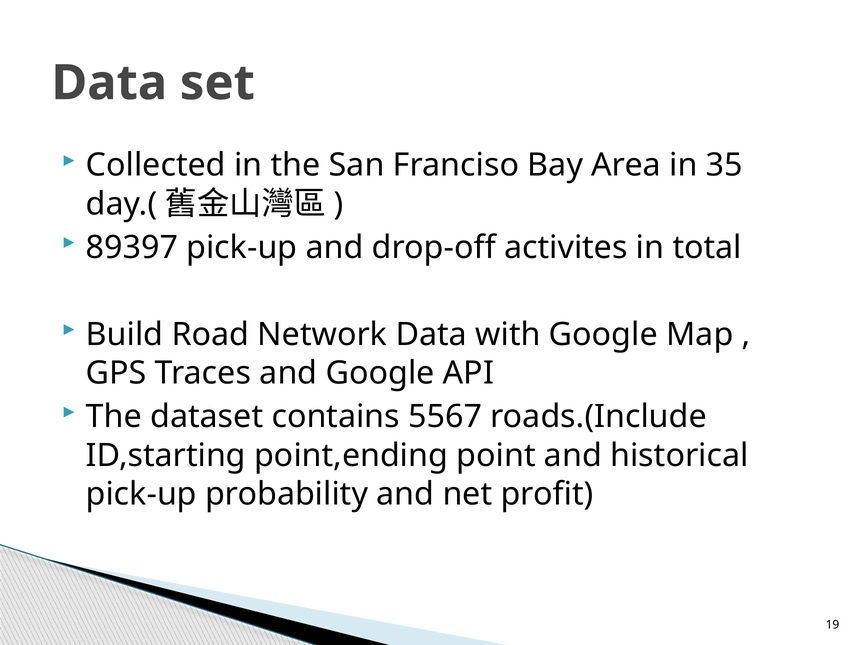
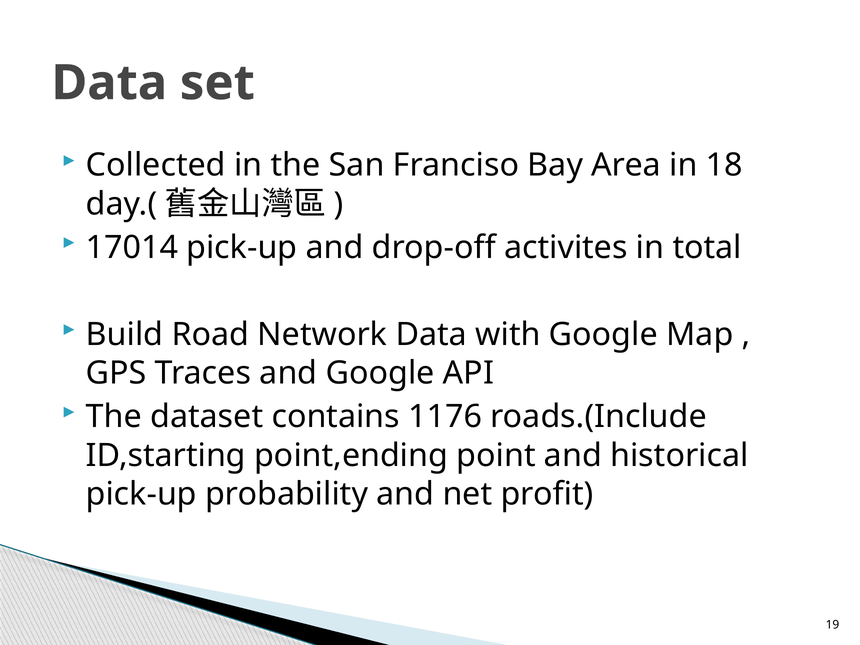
35: 35 -> 18 (724, 165)
89397: 89397 -> 17014 (132, 247)
5567: 5567 -> 1176 (445, 417)
